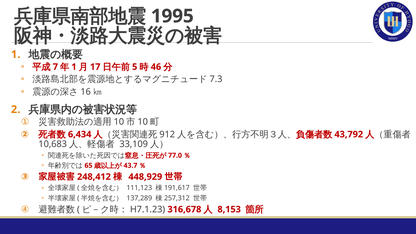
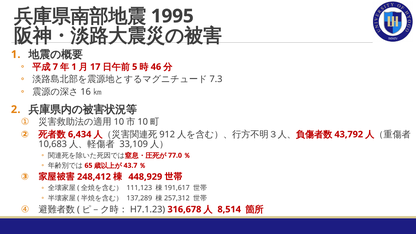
8,153: 8,153 -> 8,514 (229, 209)
